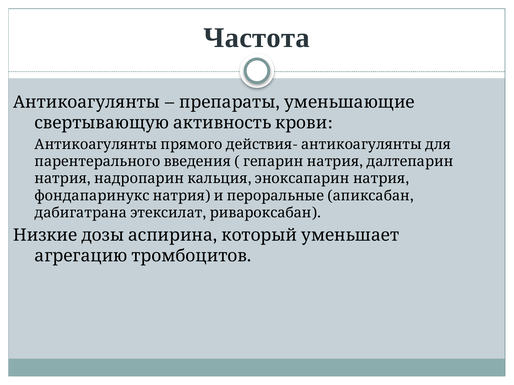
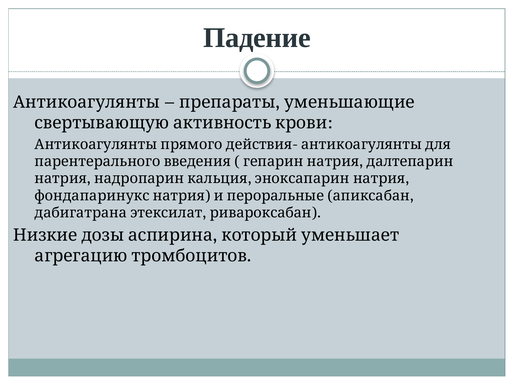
Частота: Частота -> Падение (257, 38)
